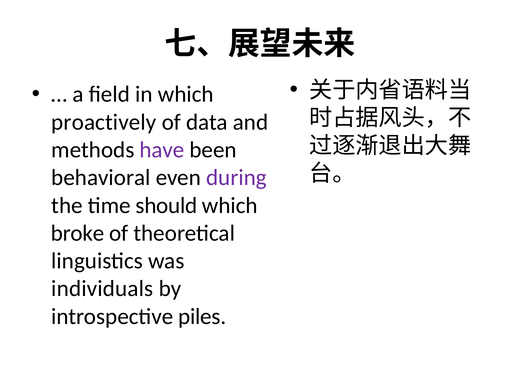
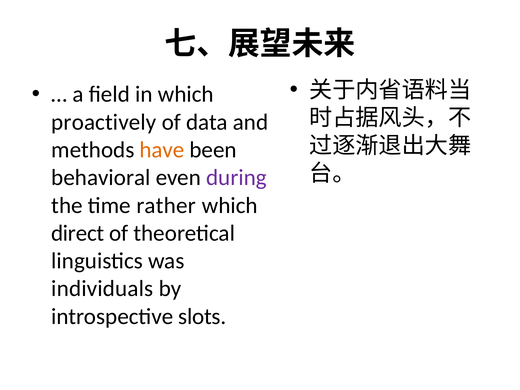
have colour: purple -> orange (162, 150)
should: should -> rather (166, 205)
broke: broke -> direct (78, 233)
piles: piles -> slots (202, 316)
